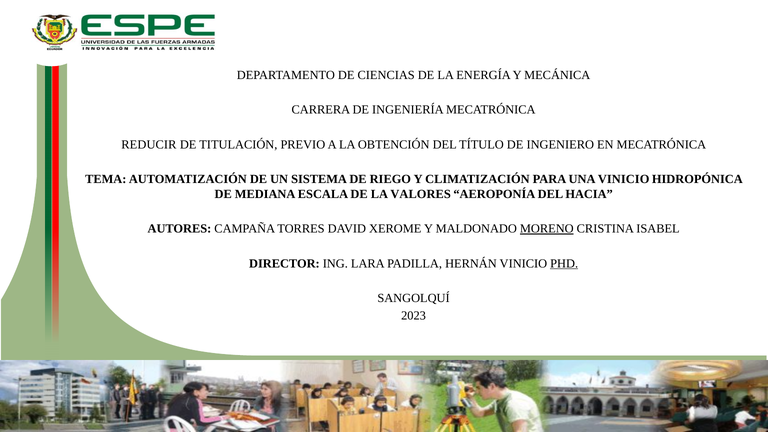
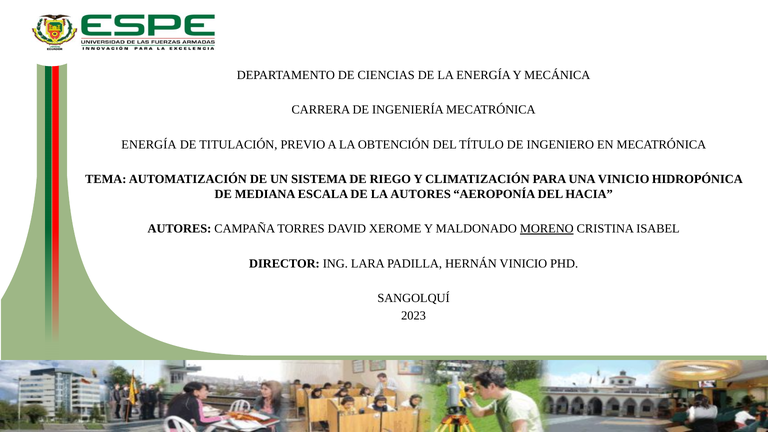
REDUCIR: REDUCIR -> ENERGÍA (149, 144)
LA VALORES: VALORES -> AUTORES (421, 194)
PHD underline: present -> none (564, 263)
